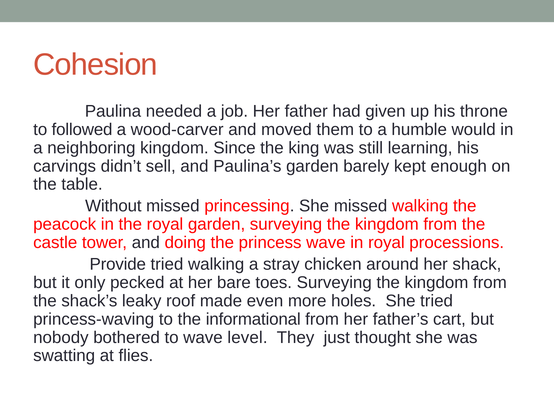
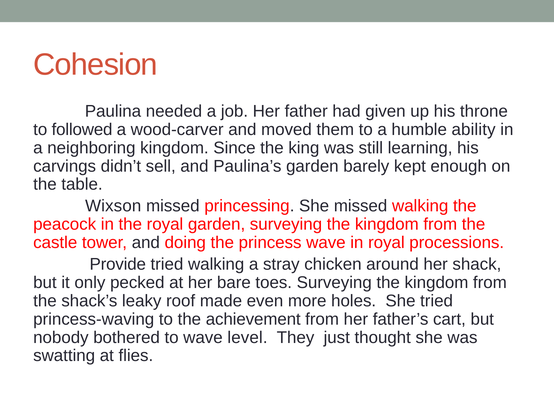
would: would -> ability (474, 129)
Without: Without -> Wixson (113, 206)
informational: informational -> achievement (253, 319)
